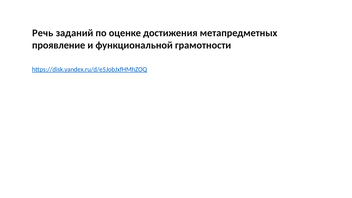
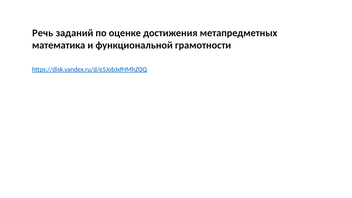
проявление: проявление -> математика (59, 45)
